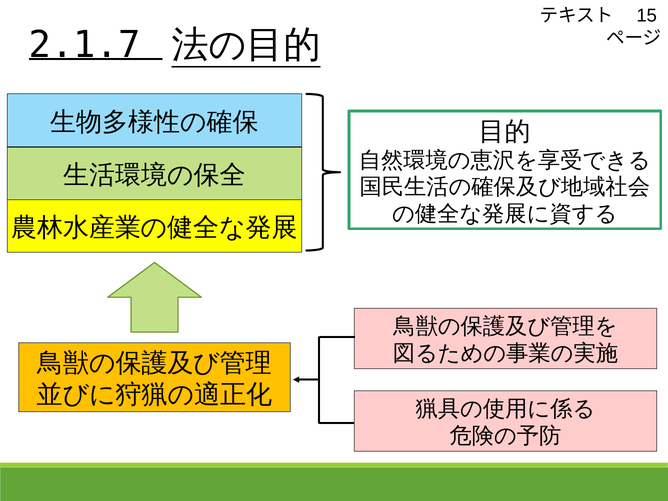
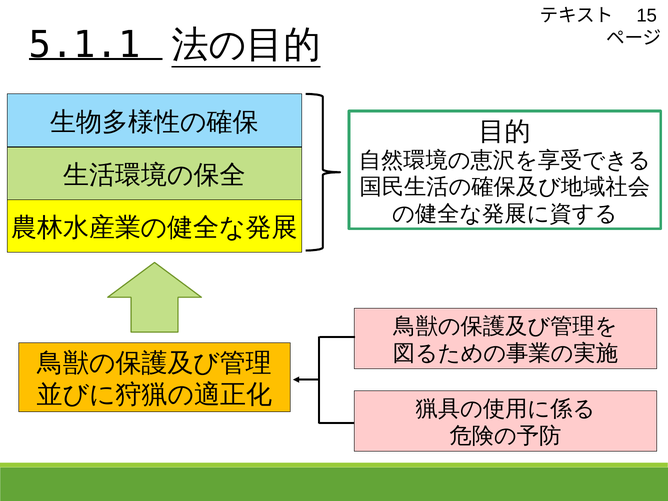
2.1.7: 2.1.7 -> 5.1.1 (85, 45)
